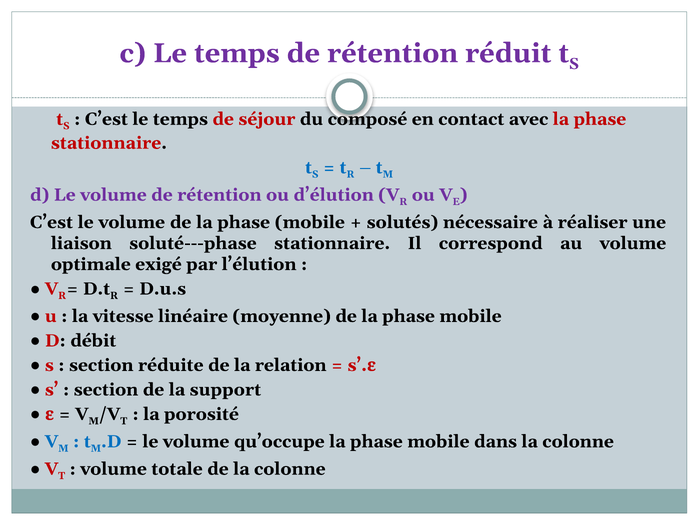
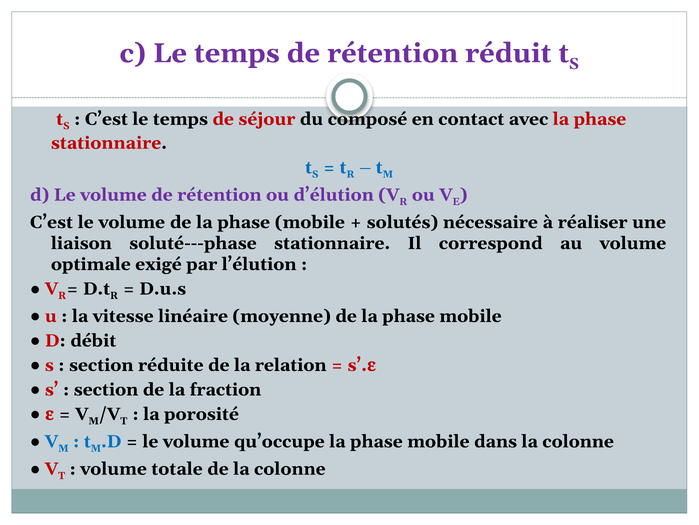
support: support -> fraction (225, 389)
